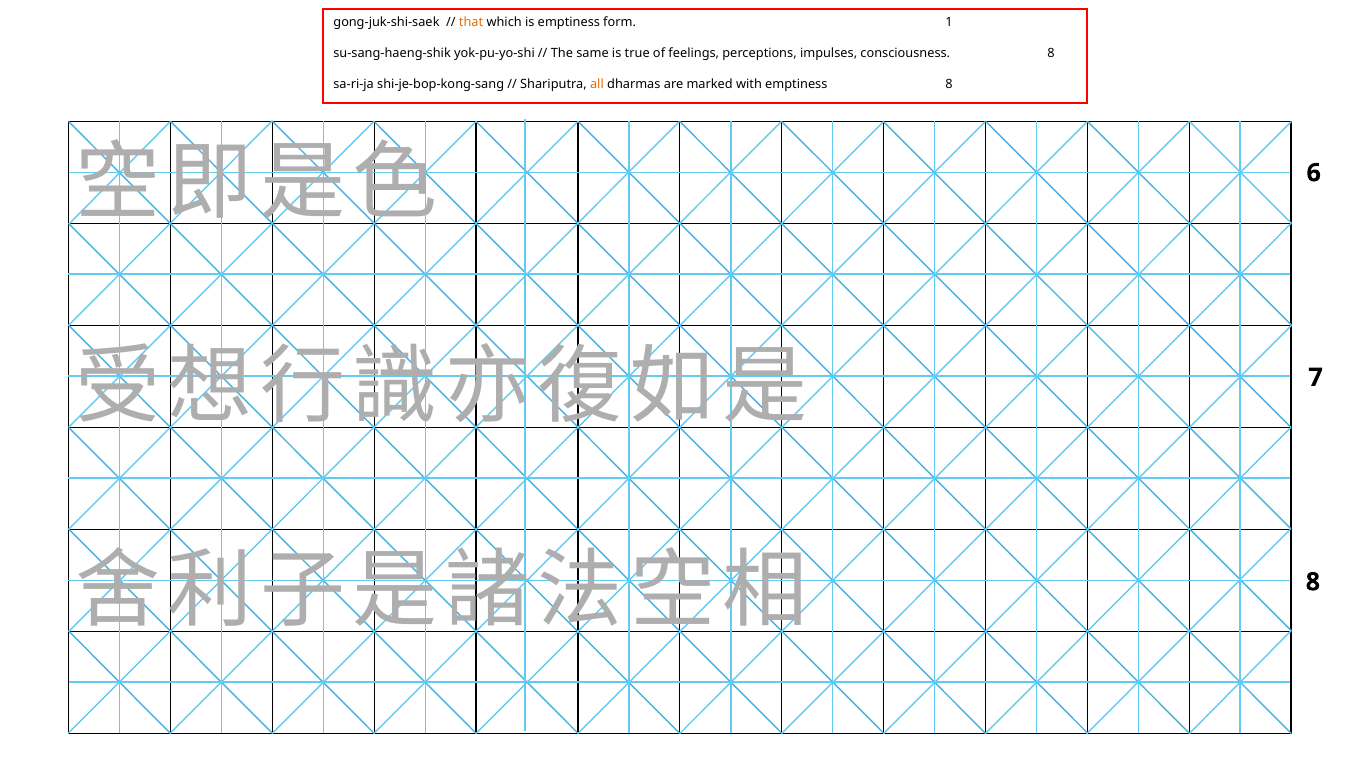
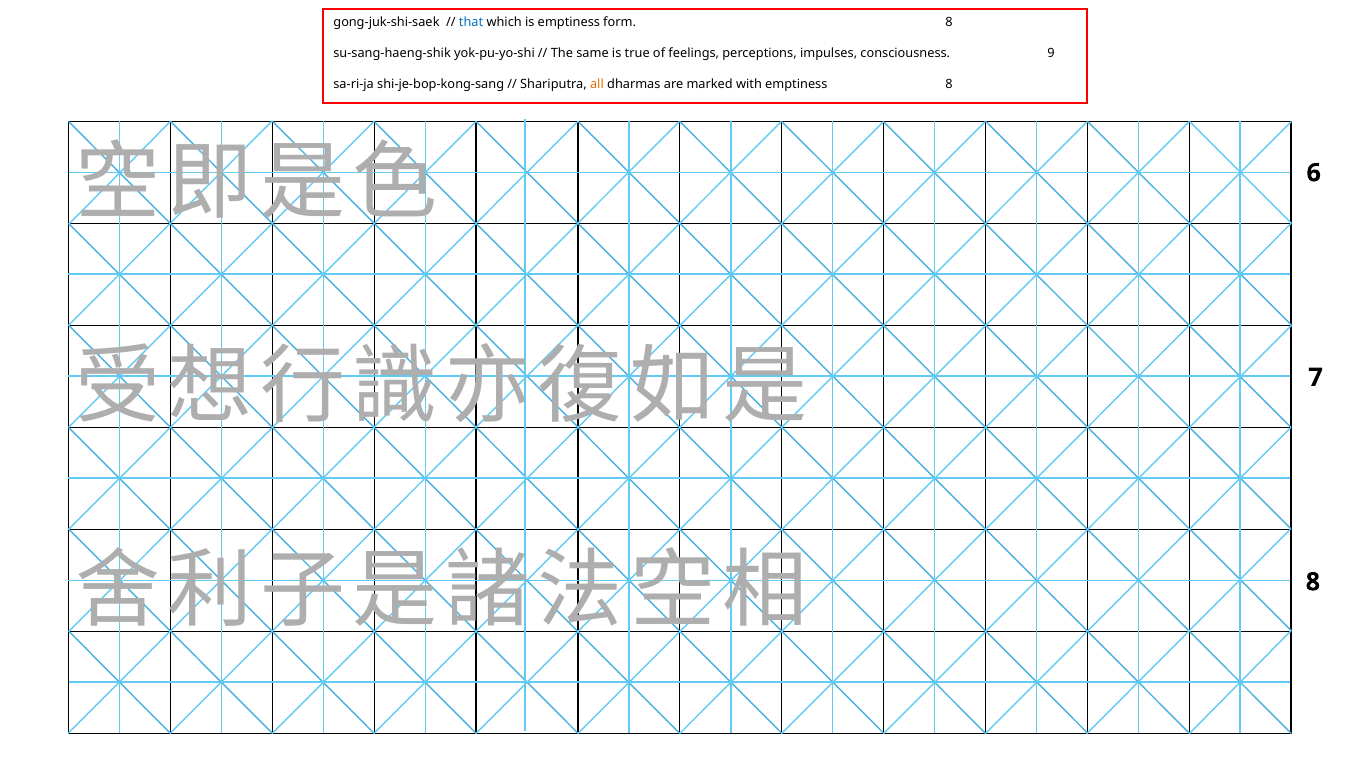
that colour: orange -> blue (471, 23)
form 1: 1 -> 8 (949, 23)
consciousness 8: 8 -> 9 (1051, 53)
